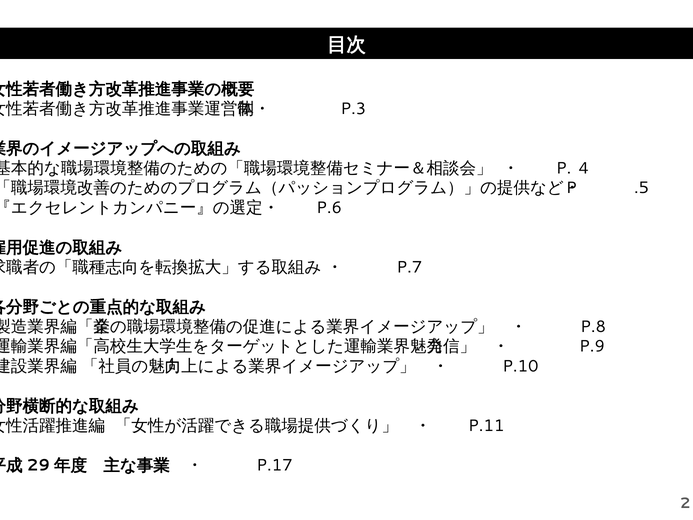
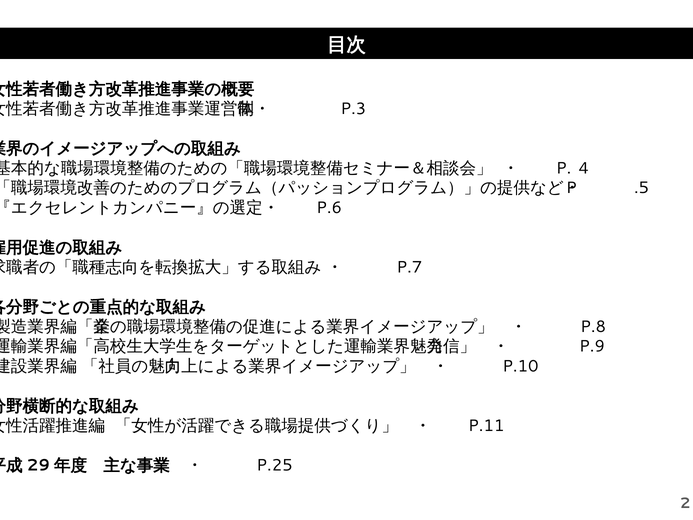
P.17: P.17 -> P.25 (274, 465)
